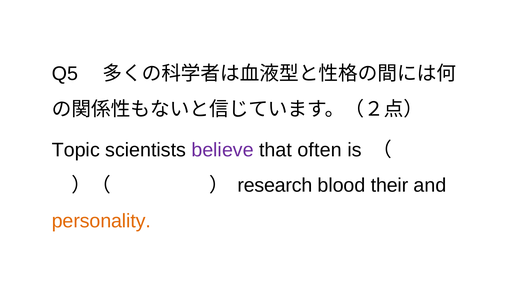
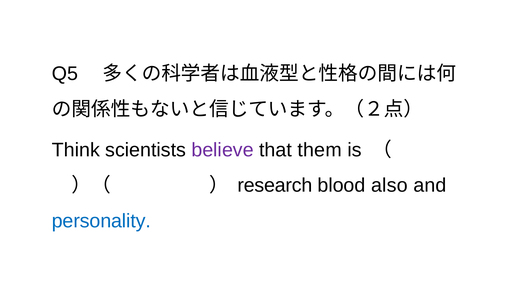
Topic: Topic -> Think (76, 150)
often: often -> them (320, 150)
their: their -> also (389, 185)
personality colour: orange -> blue (101, 221)
